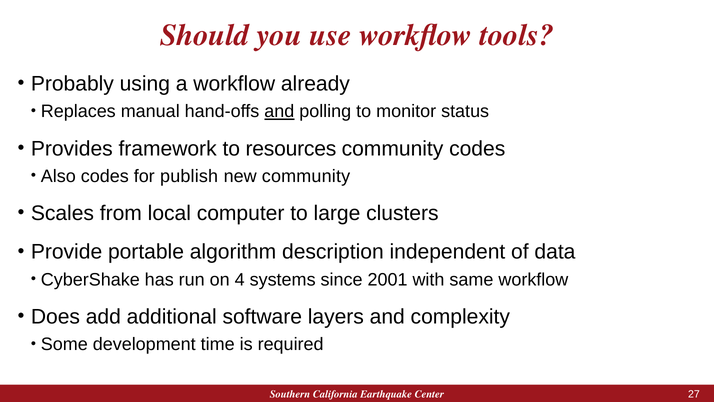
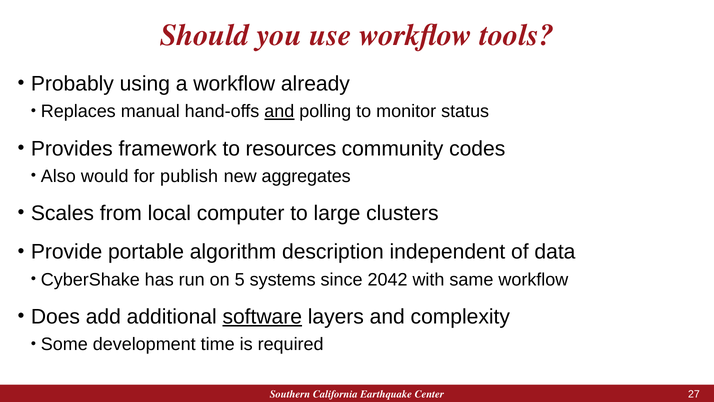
Also codes: codes -> would (105, 176)
new community: community -> aggregates (306, 176)
4: 4 -> 5 (240, 279)
2001: 2001 -> 2042 (388, 279)
software underline: none -> present (262, 316)
